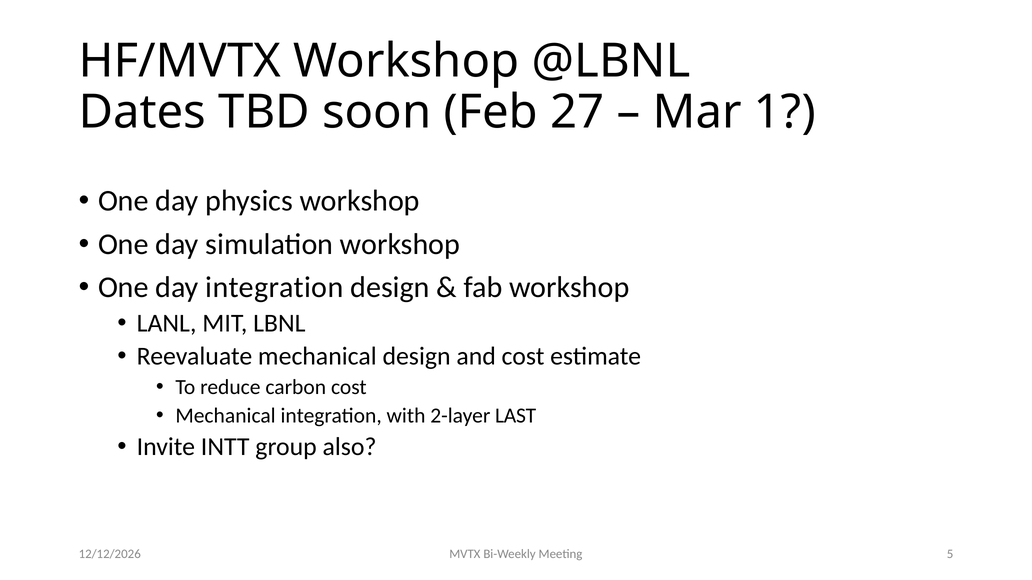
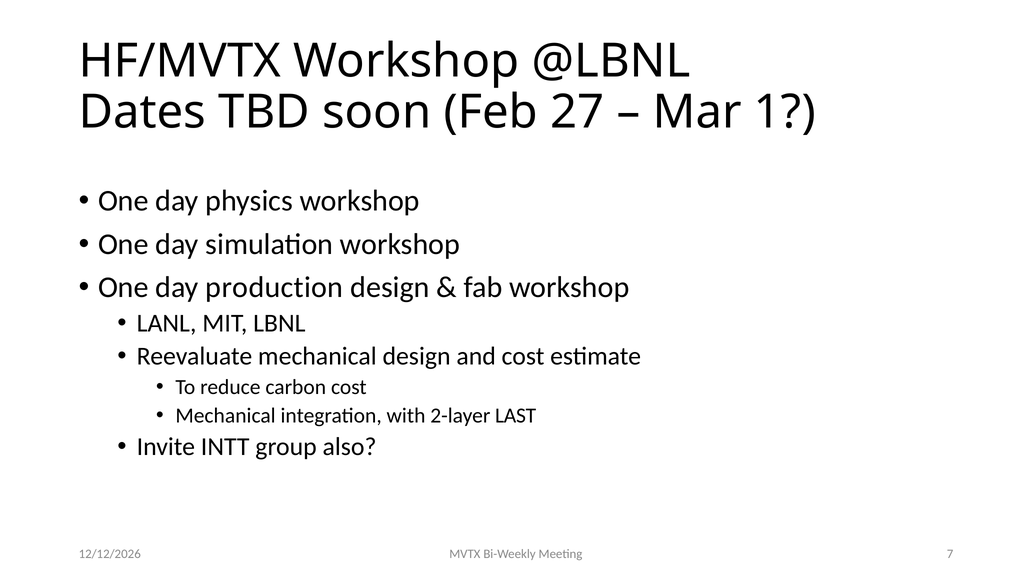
day integration: integration -> production (274, 288)
5: 5 -> 7 (950, 554)
